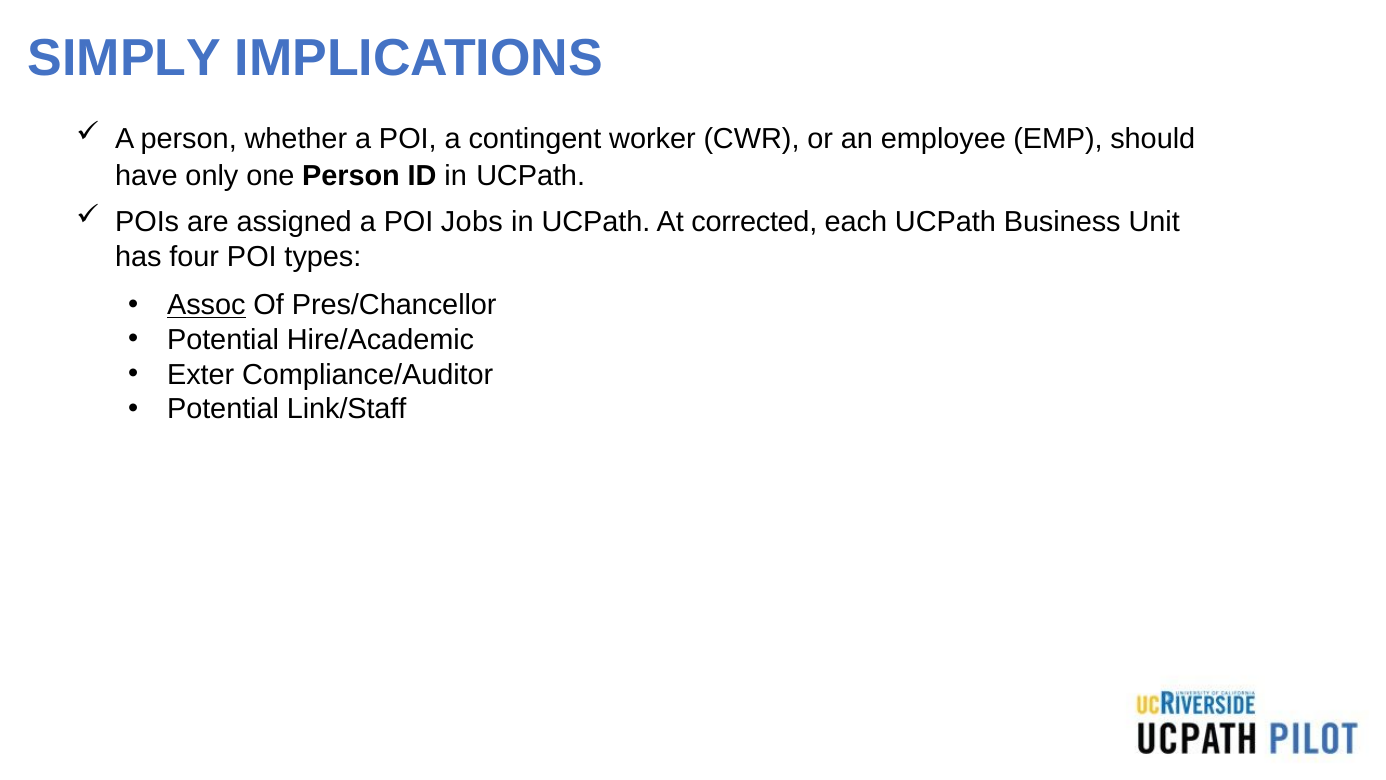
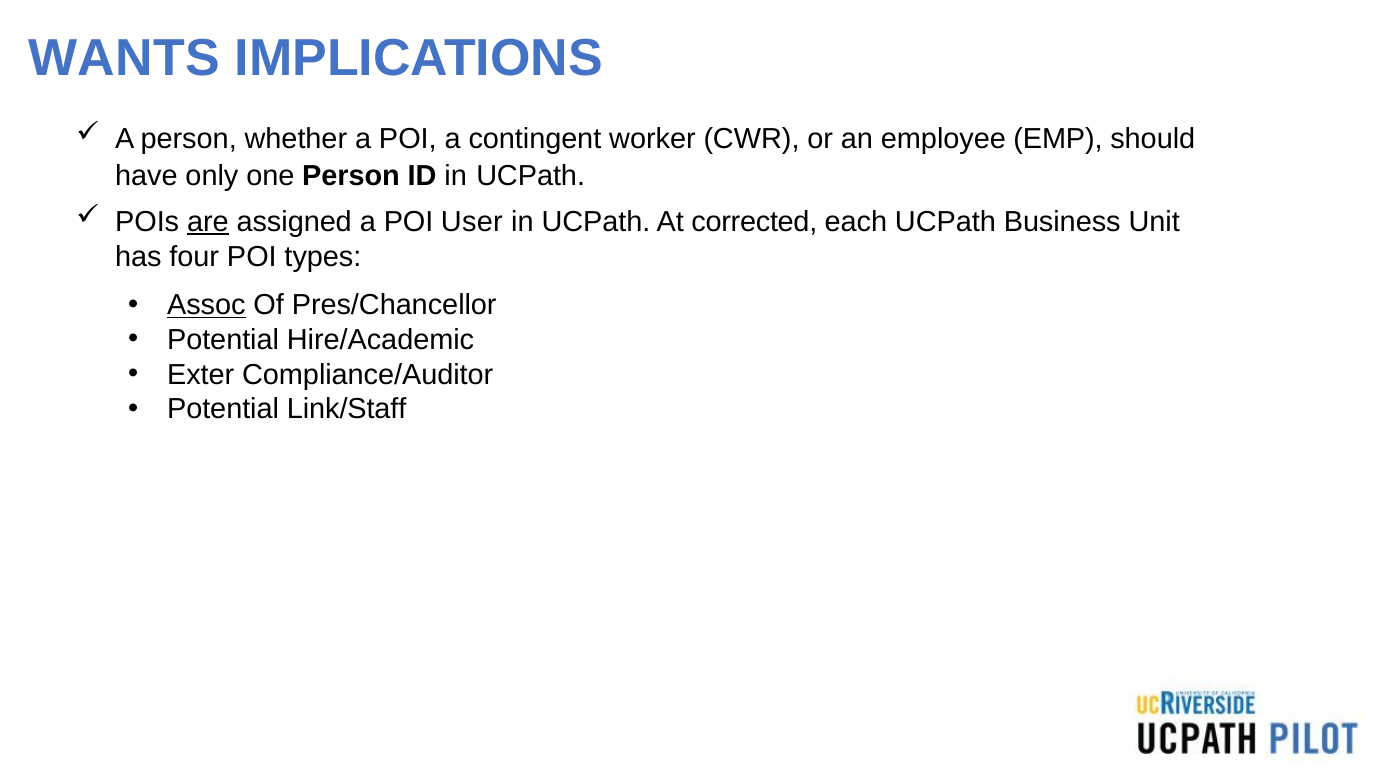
SIMPLY: SIMPLY -> WANTS (124, 59)
are underline: none -> present (208, 222)
Jobs: Jobs -> User (472, 222)
